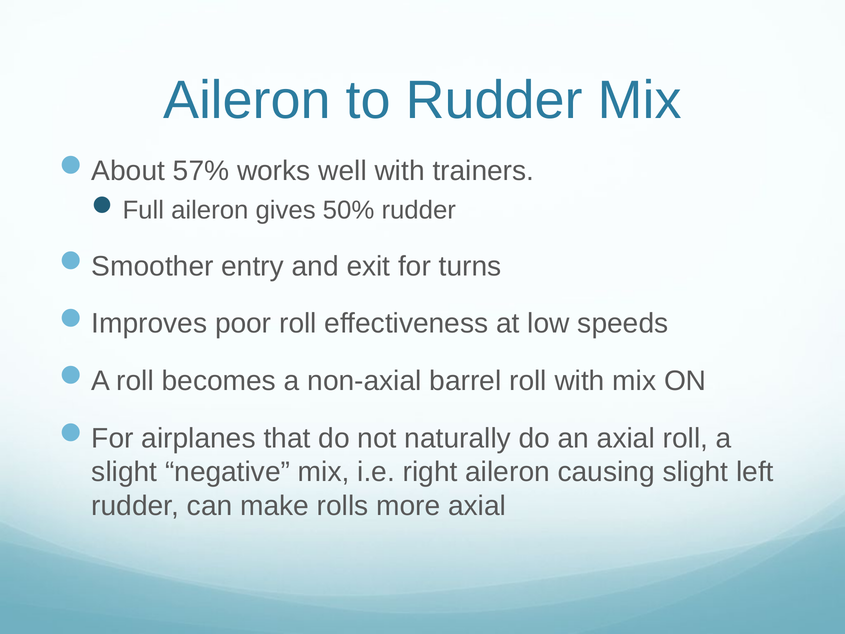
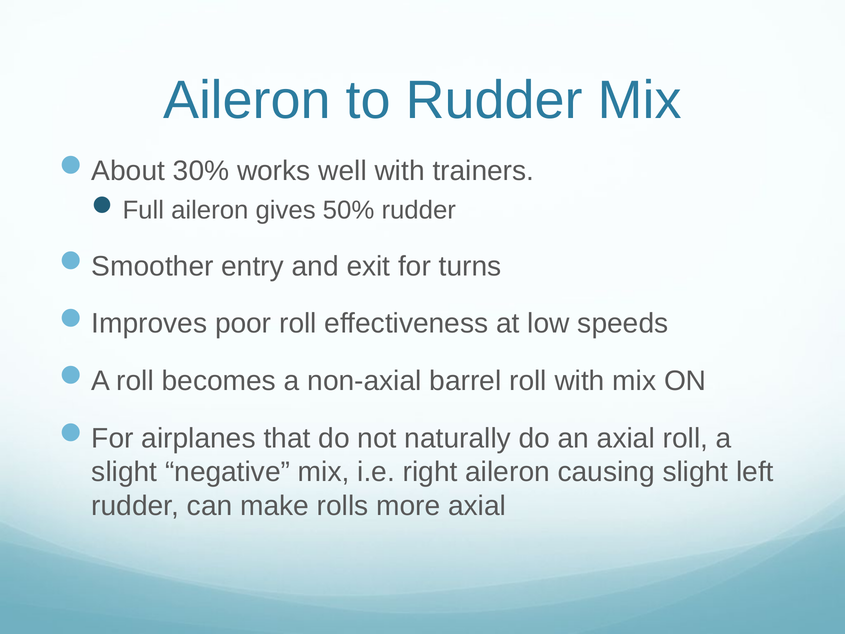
57%: 57% -> 30% (201, 171)
